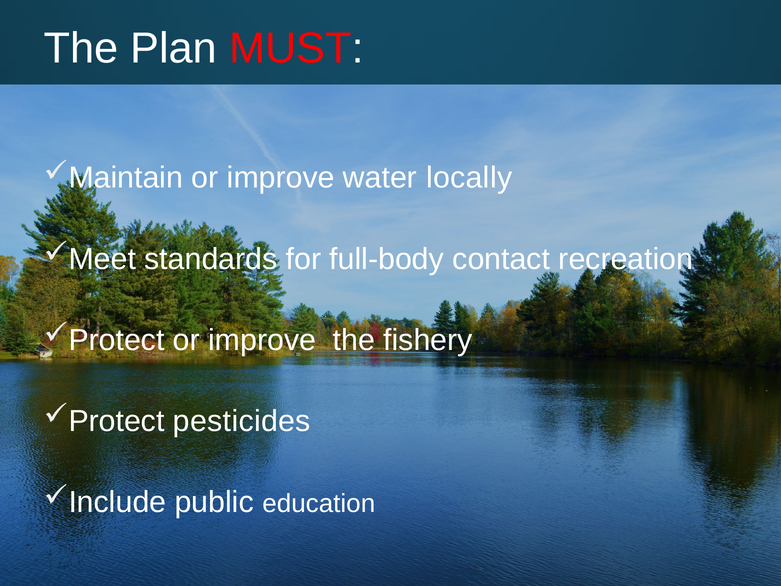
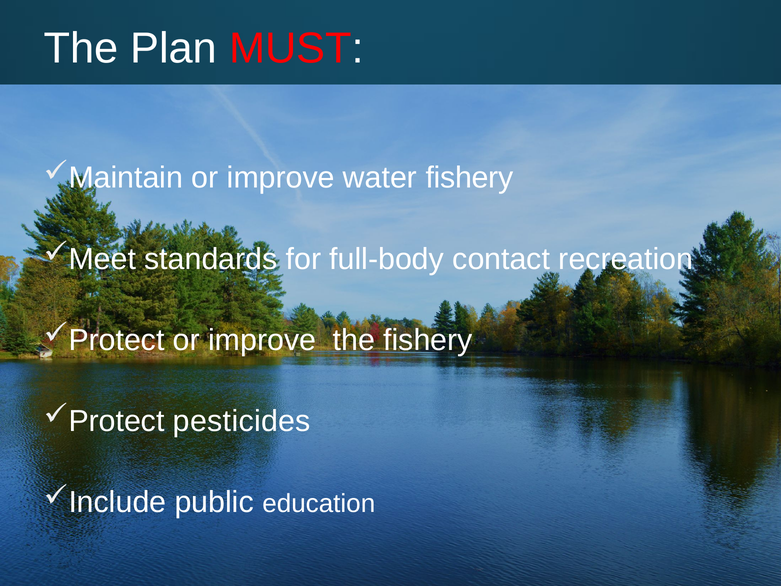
water locally: locally -> fishery (469, 178)
